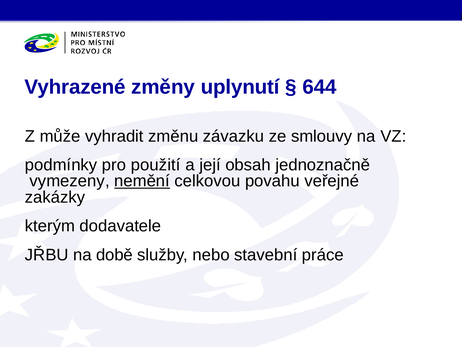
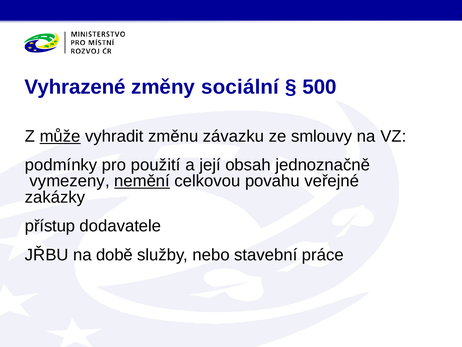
uplynutí: uplynutí -> sociální (240, 87)
644: 644 -> 500 (320, 87)
může underline: none -> present (60, 136)
kterým: kterým -> přístup (50, 226)
